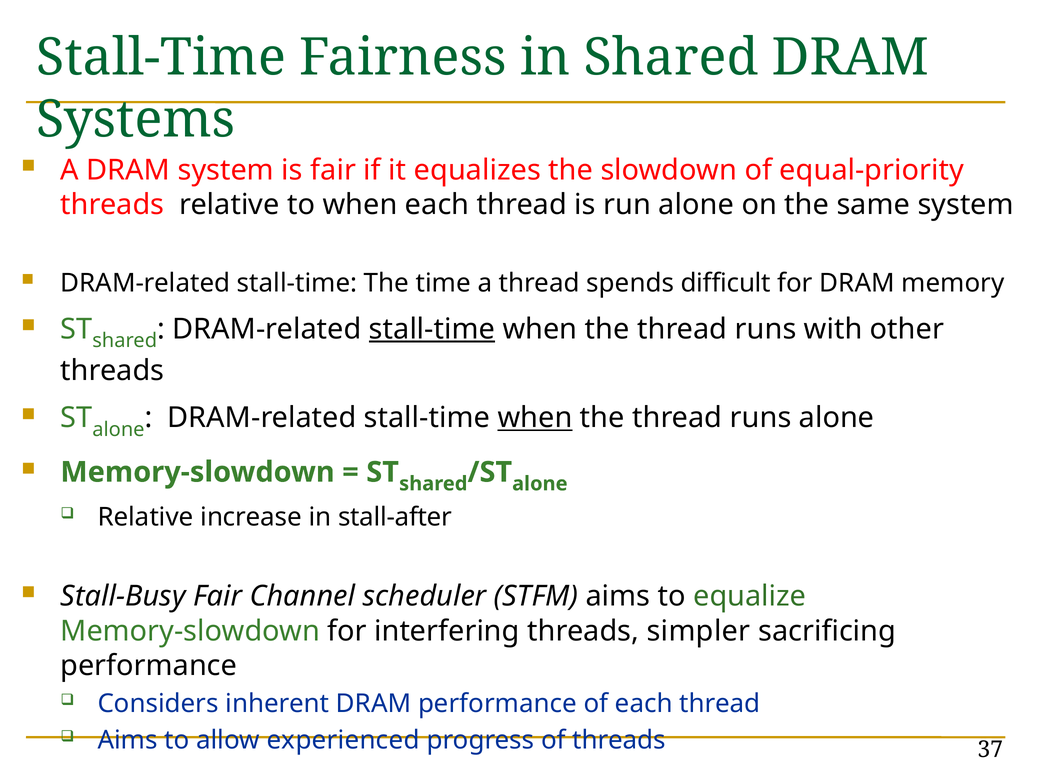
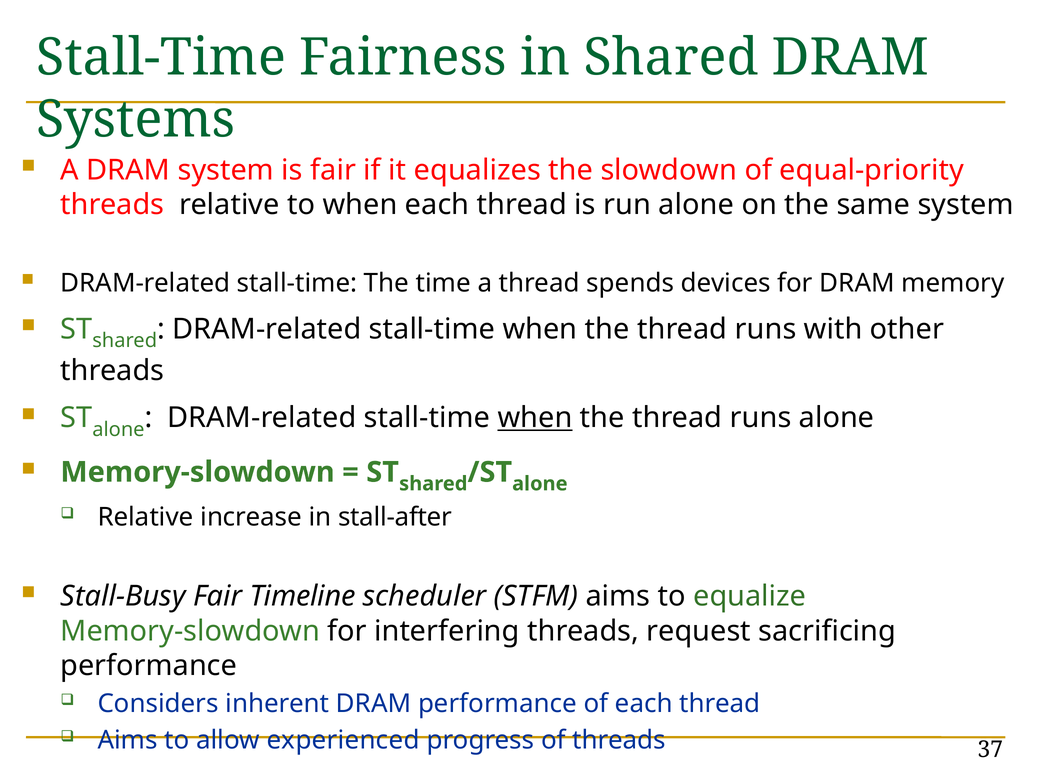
difficult: difficult -> devices (726, 283)
stall-time underline: present -> none (432, 329)
Channel: Channel -> Timeline (303, 596)
simpler: simpler -> request (699, 631)
